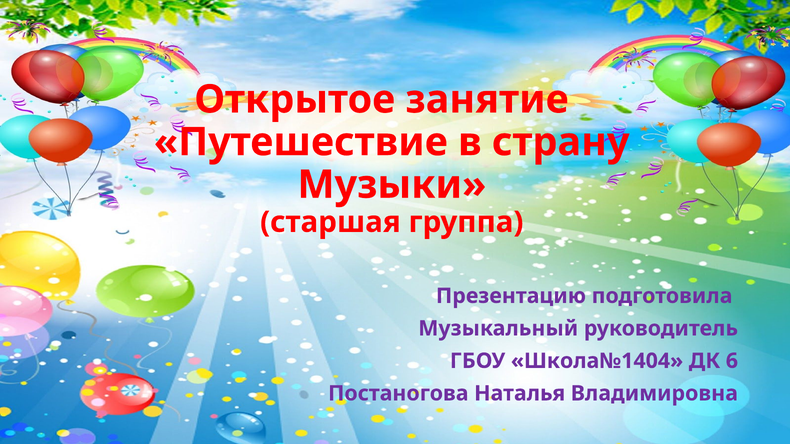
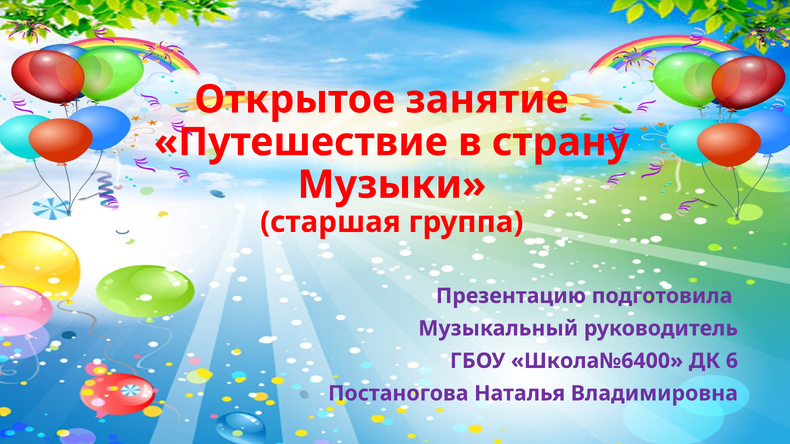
Школа№1404: Школа№1404 -> Школа№6400 (597, 361)
